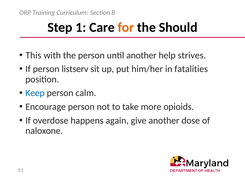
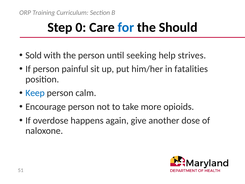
1: 1 -> 0 (81, 27)
for colour: orange -> blue (126, 27)
This: This -> Sold (34, 55)
until another: another -> seeking (141, 55)
listserv: listserv -> painful (75, 69)
